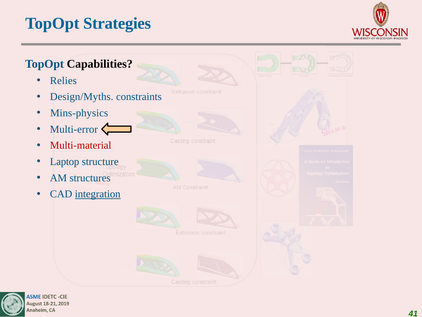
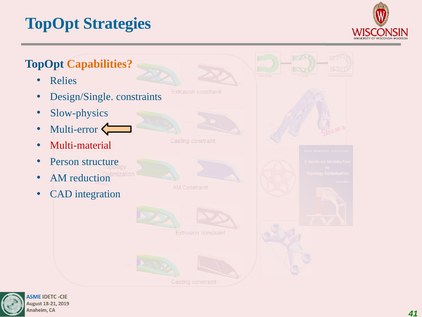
Capabilities colour: black -> orange (100, 64)
Design/Myths: Design/Myths -> Design/Single (82, 97)
Mins-physics: Mins-physics -> Slow-physics (79, 113)
Laptop: Laptop -> Person (65, 161)
structures: structures -> reduction (90, 178)
integration underline: present -> none (98, 194)
